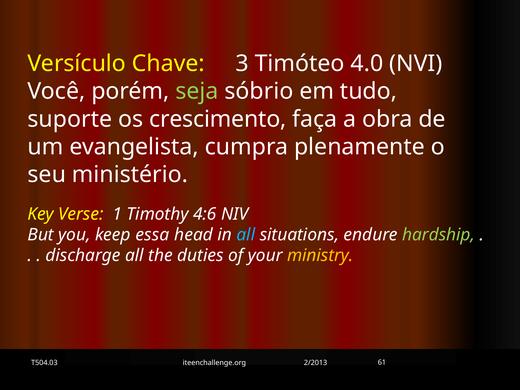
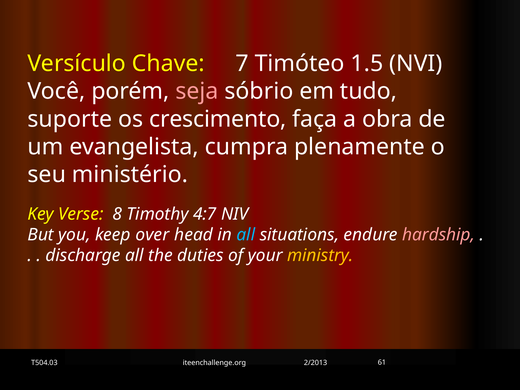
3: 3 -> 7 (242, 64)
4.0: 4.0 -> 1.5 (367, 64)
seja colour: light green -> pink (197, 91)
1: 1 -> 8 (117, 214)
4:6: 4:6 -> 4:7 (205, 214)
essa: essa -> over (152, 235)
hardship colour: light green -> pink (439, 235)
